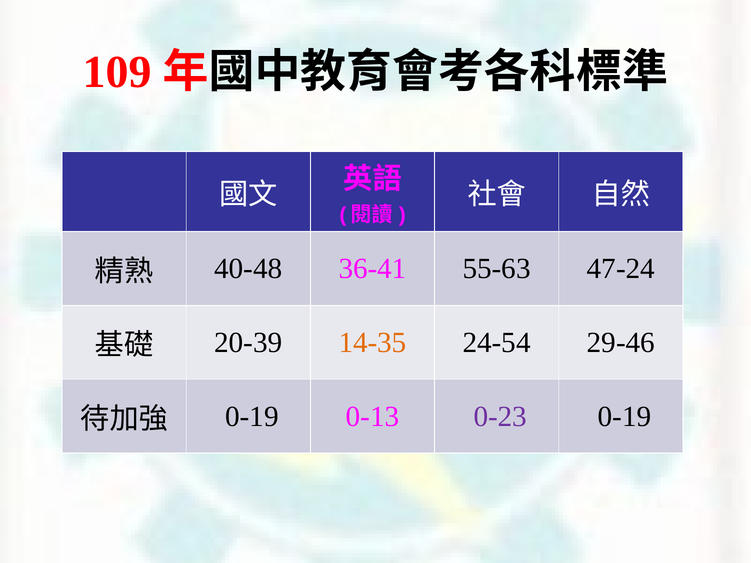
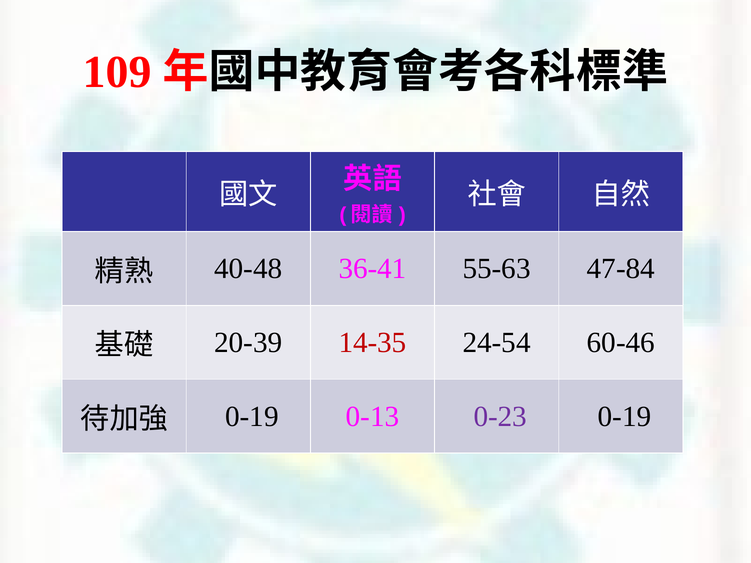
47-24: 47-24 -> 47-84 (621, 269)
14-35 colour: orange -> red (373, 343)
29-46: 29-46 -> 60-46 (621, 343)
